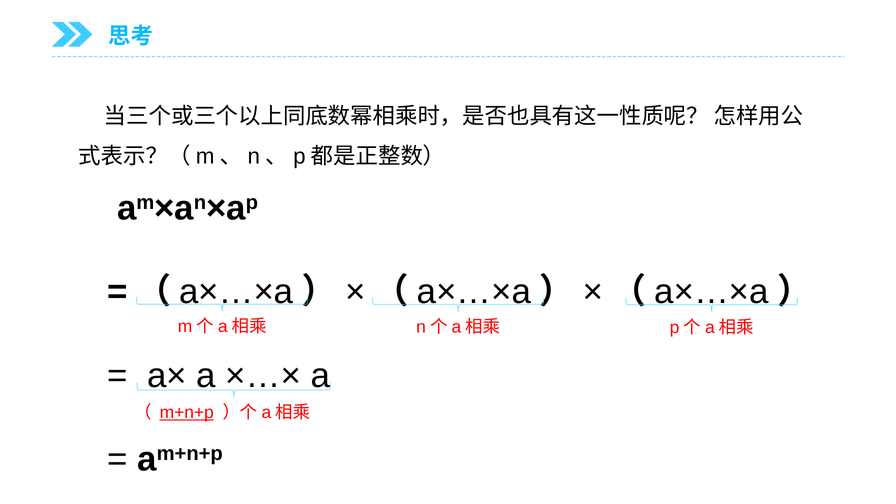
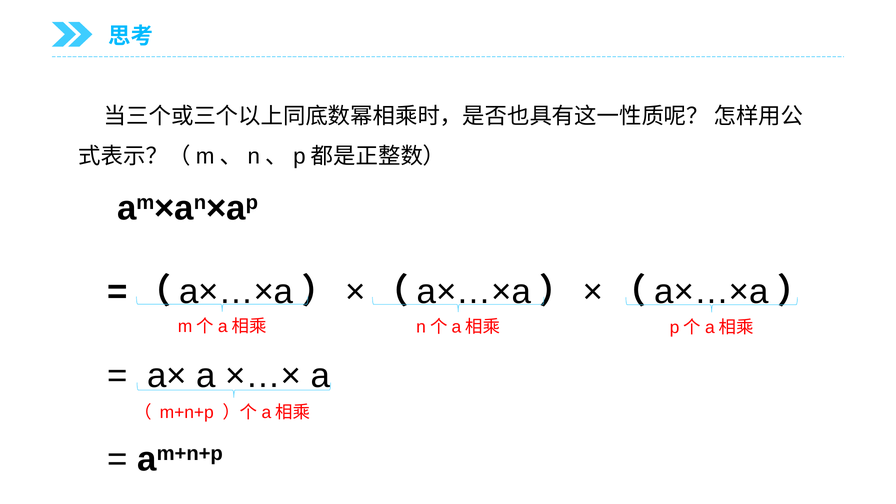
m+n+p underline: present -> none (187, 413)
